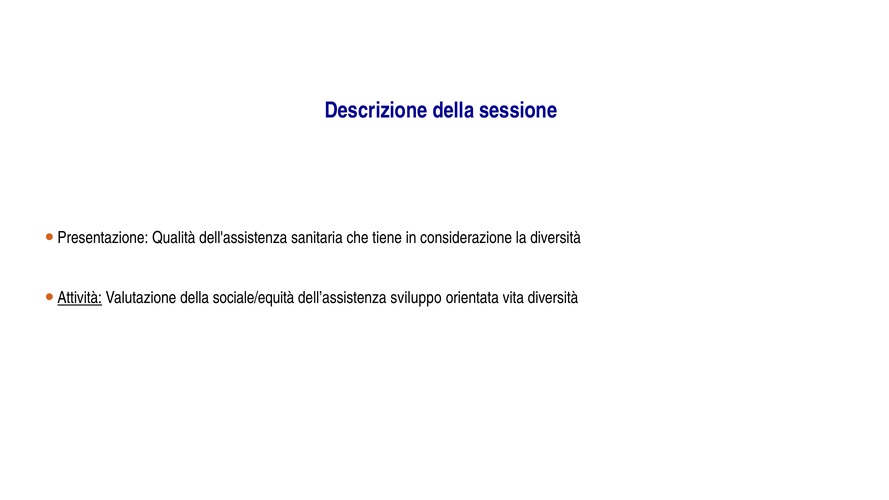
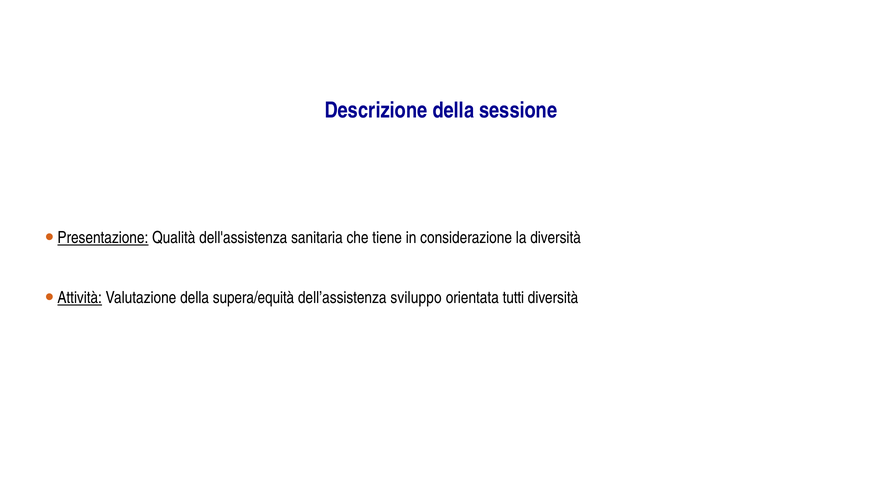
Presentazione underline: none -> present (103, 238)
sociale/equità: sociale/equità -> supera/equità (254, 298)
vita: vita -> tutti (513, 298)
